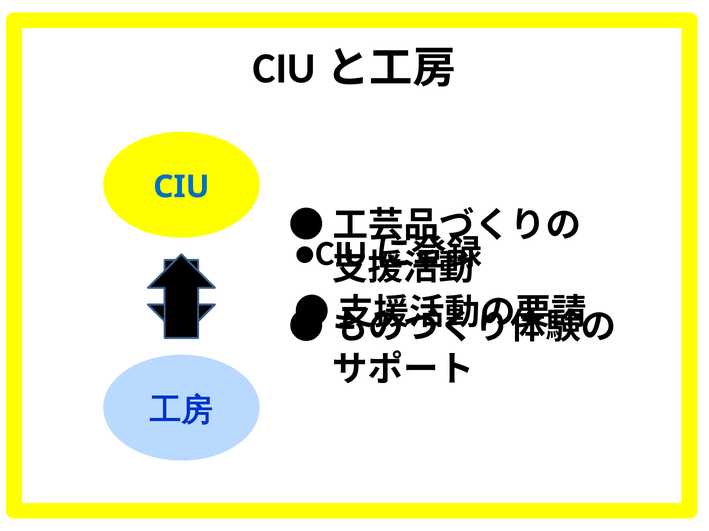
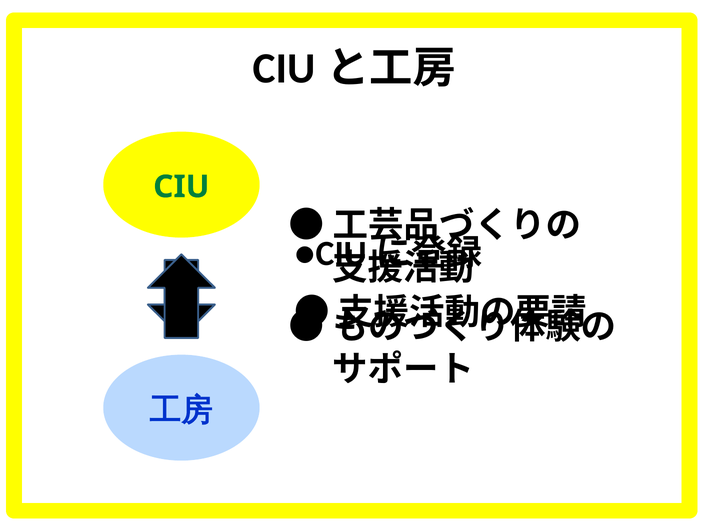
CIU colour: blue -> green (181, 187)
